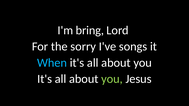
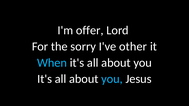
bring: bring -> offer (90, 30)
songs: songs -> other (133, 47)
you colour: light green -> light blue (112, 79)
